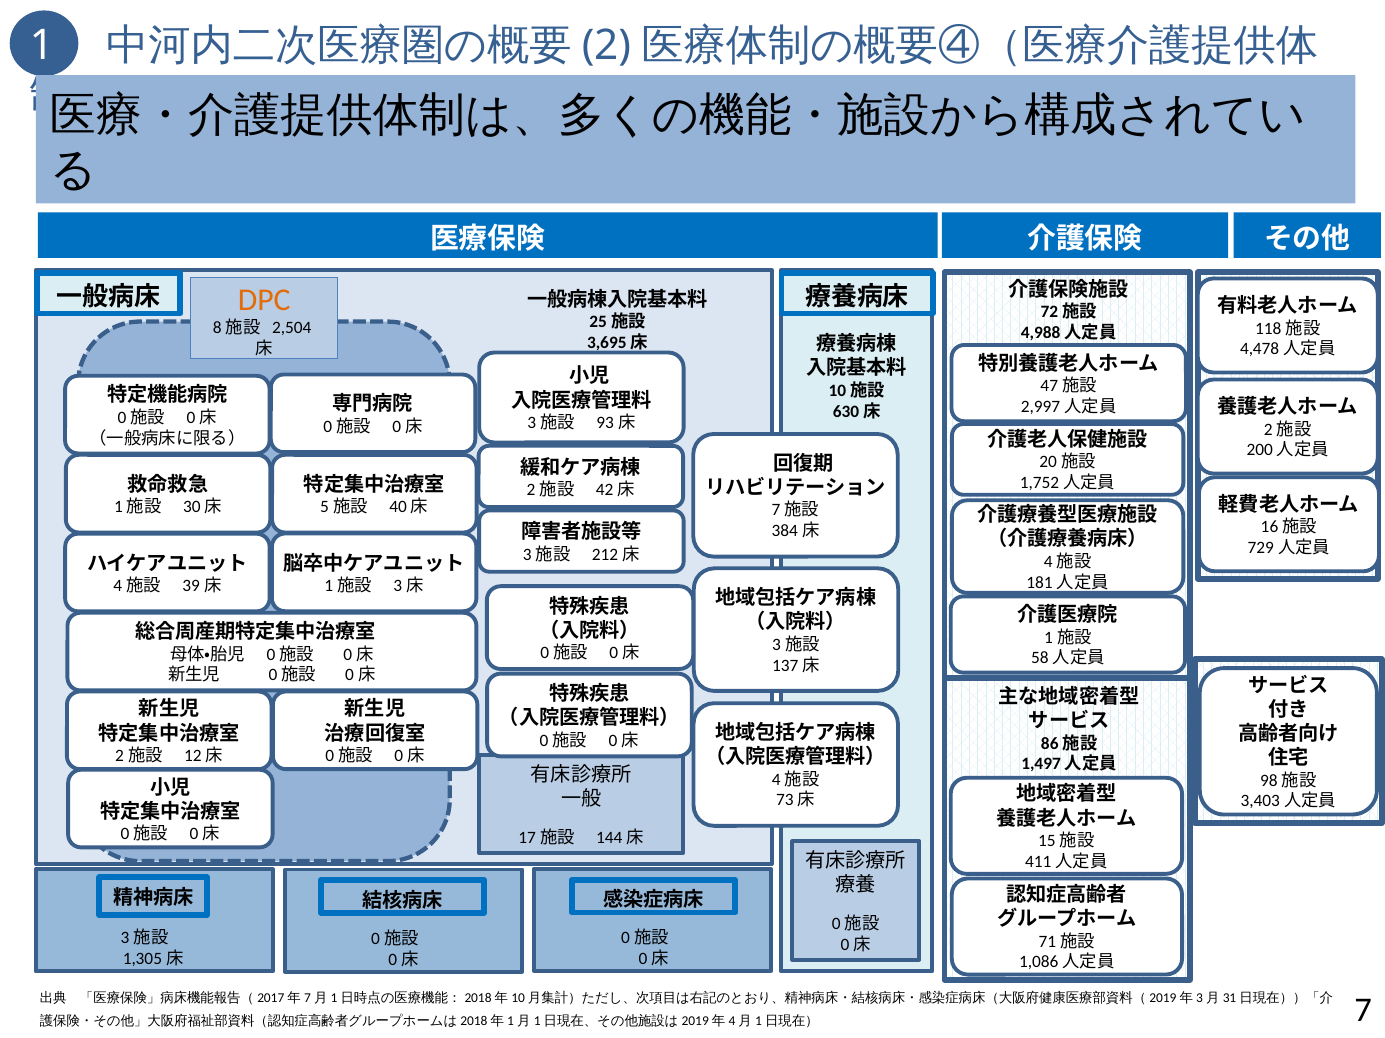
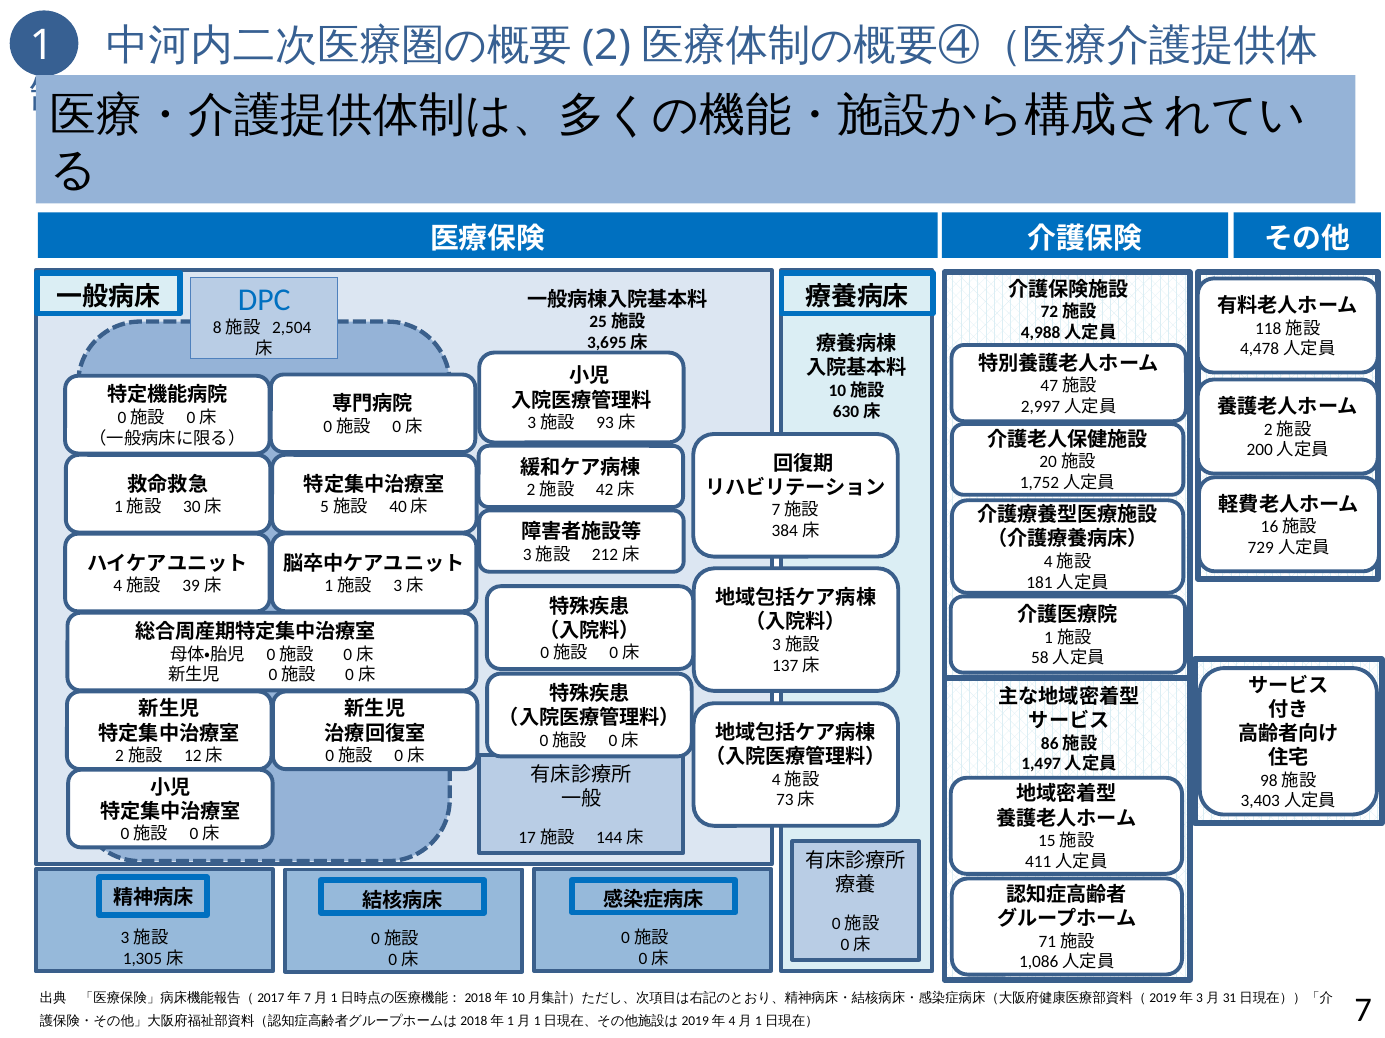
DPC colour: orange -> blue (264, 300)
